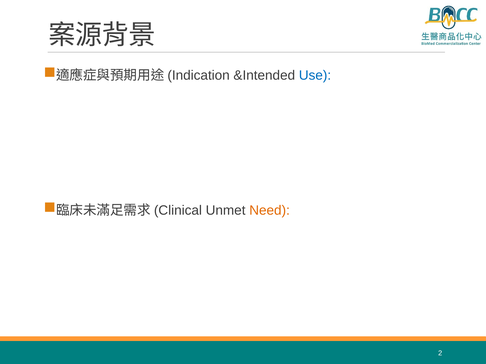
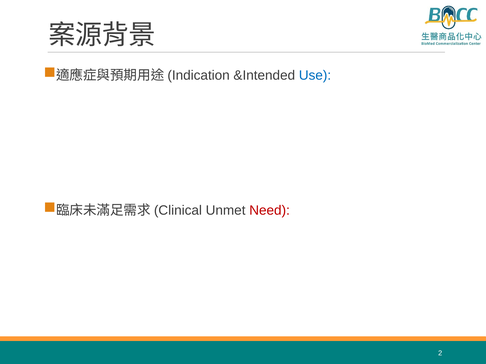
Need colour: orange -> red (270, 211)
